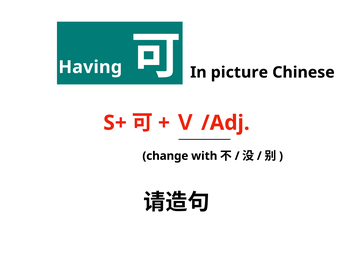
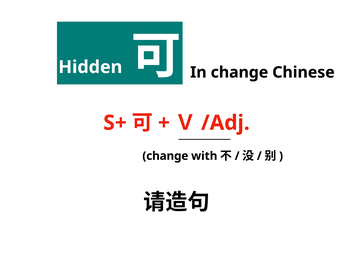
Having: Having -> Hidden (90, 67)
In picture: picture -> change (239, 72)
